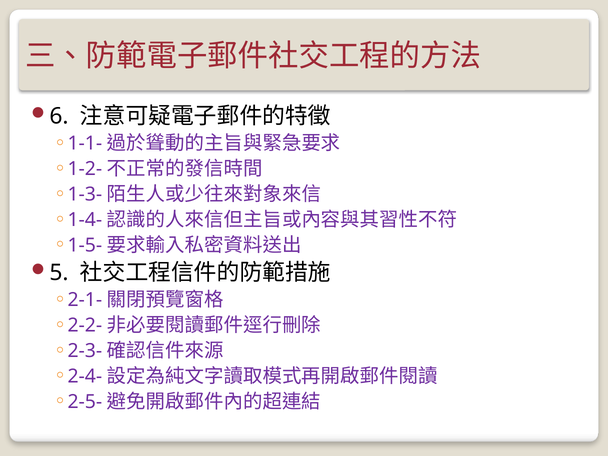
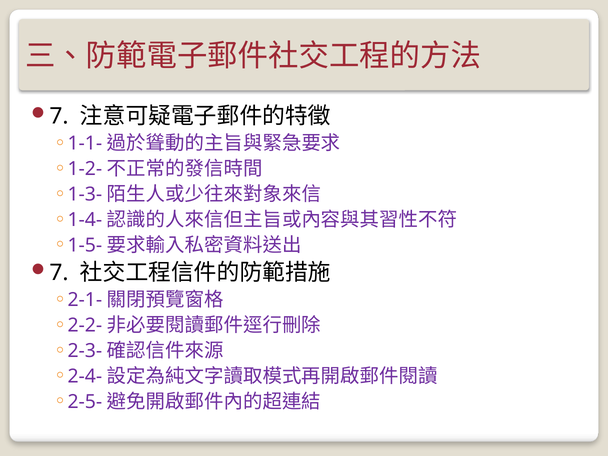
6: 6 -> 7 (59, 116)
5: 5 -> 7 (59, 273)
